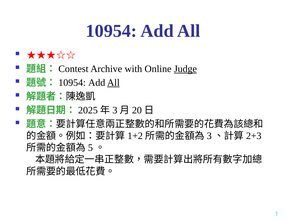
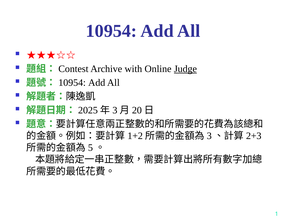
All underline: present -> none (113, 83)
